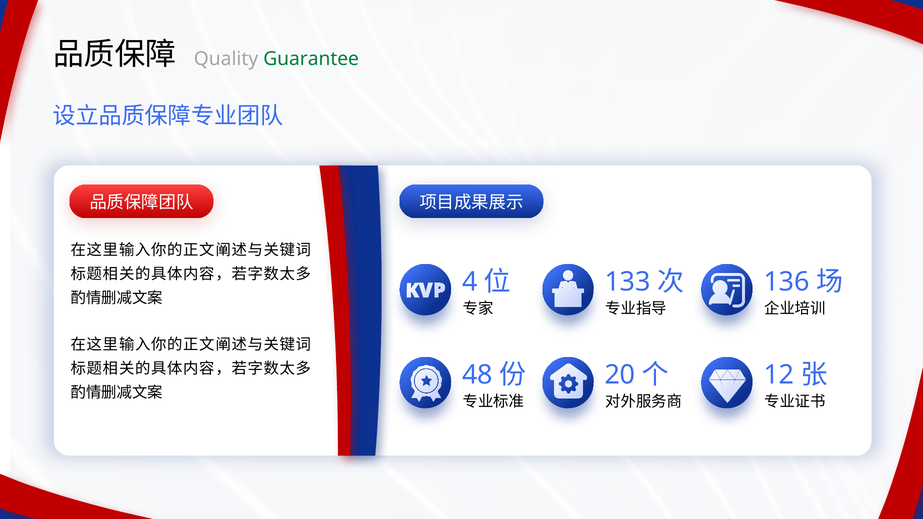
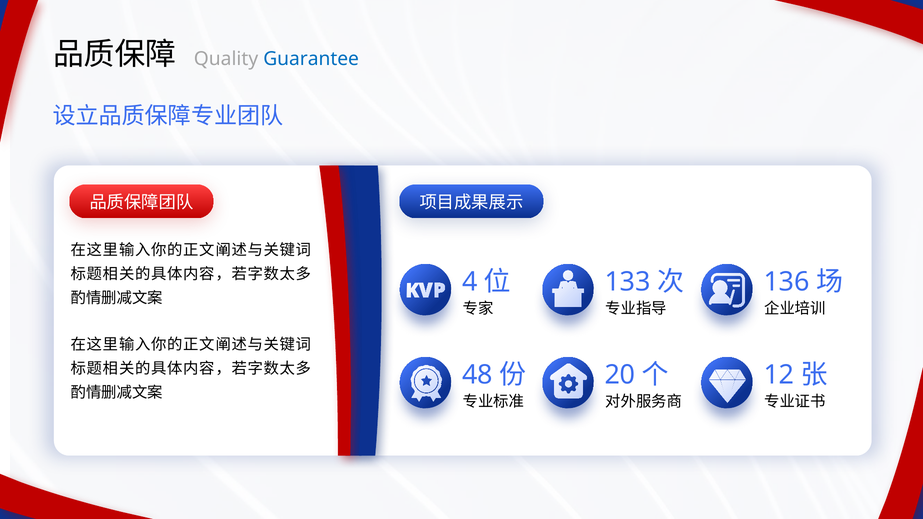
Guarantee colour: green -> blue (311, 59)
